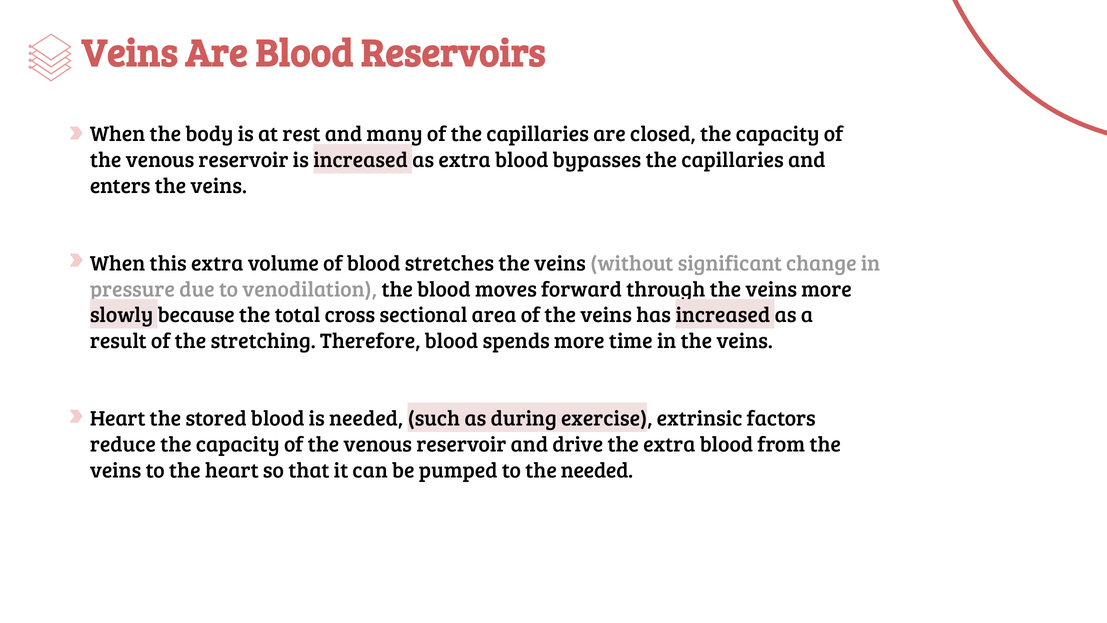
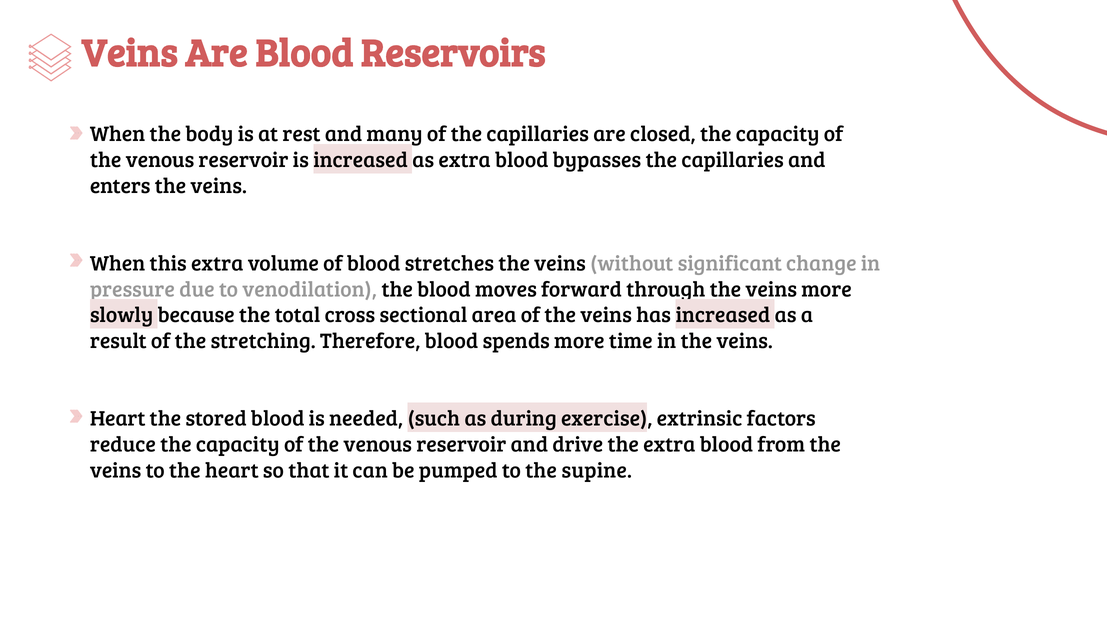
the needed: needed -> supine (597, 470)
